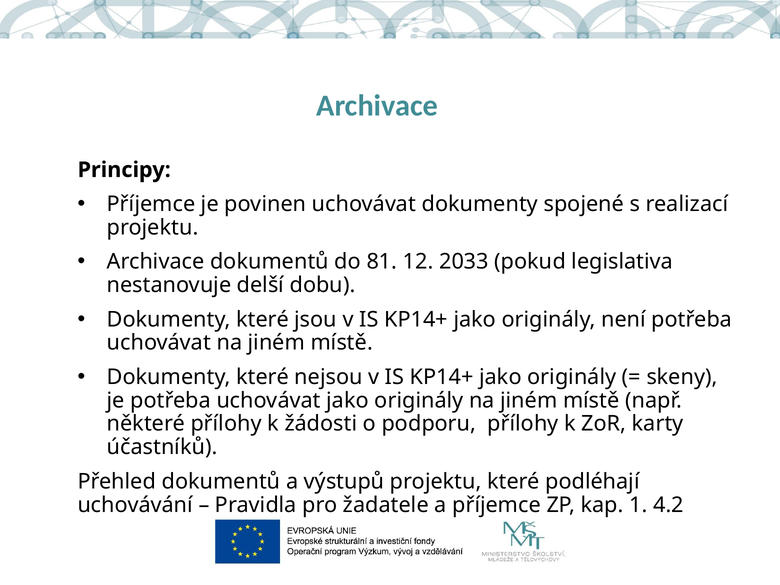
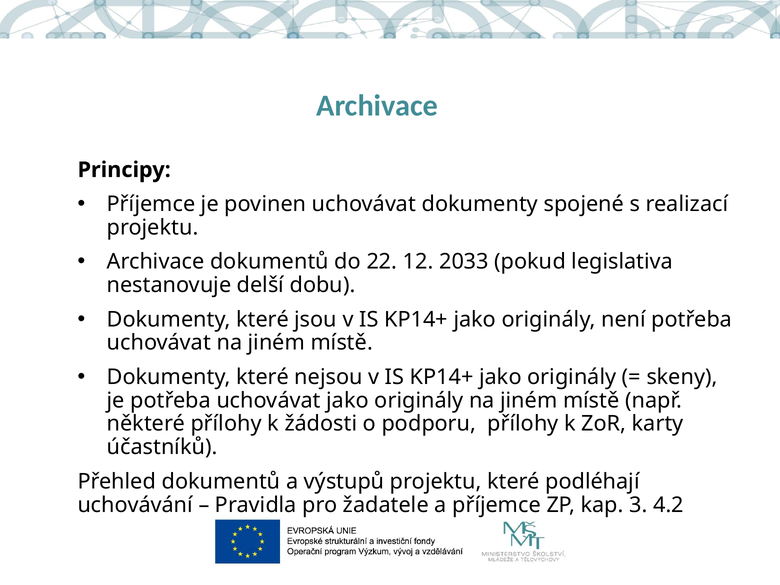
81: 81 -> 22 (382, 262)
1: 1 -> 3 (638, 505)
